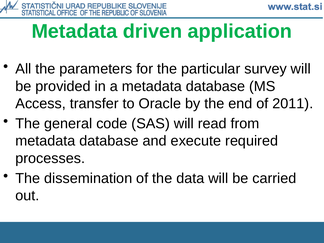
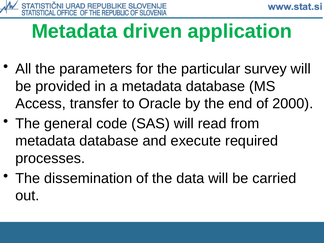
2011: 2011 -> 2000 (293, 104)
